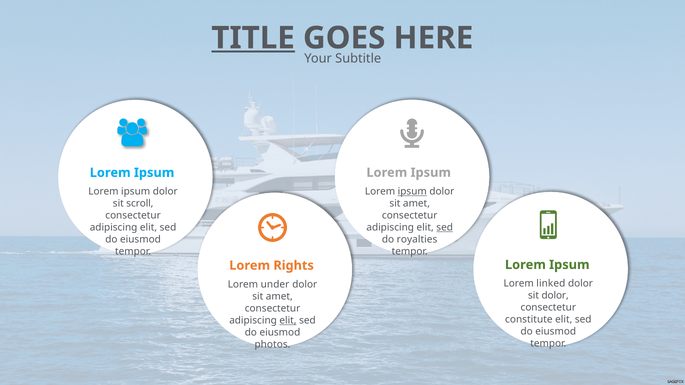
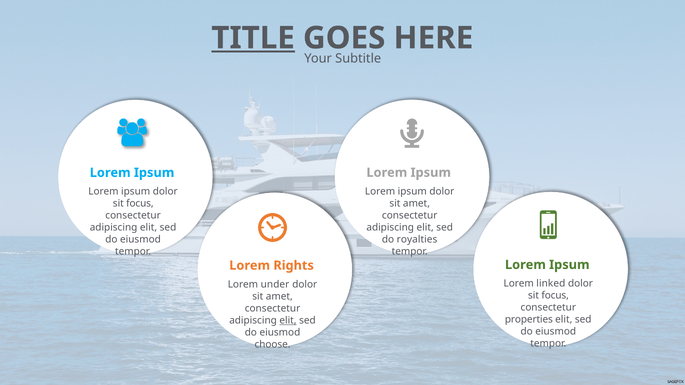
ipsum underline: present -> none (412, 192)
scroll: scroll -> focus (140, 204)
sed underline: present -> none (445, 228)
dolor: dolor -> focus (555, 296)
constitute: constitute -> properties (529, 320)
photos: photos -> choose (273, 345)
